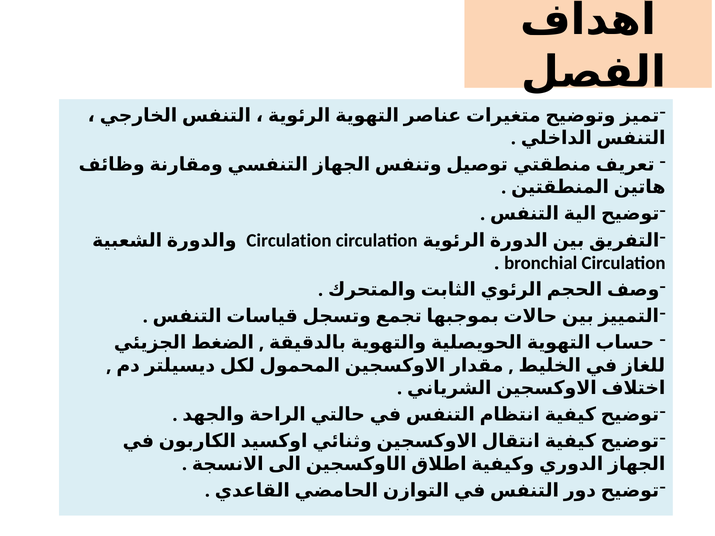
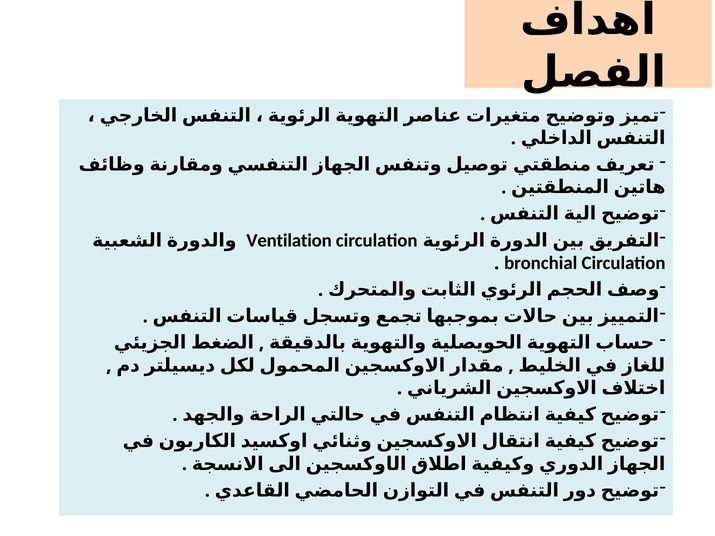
Circulation: Circulation -> Ventilation (289, 240)
